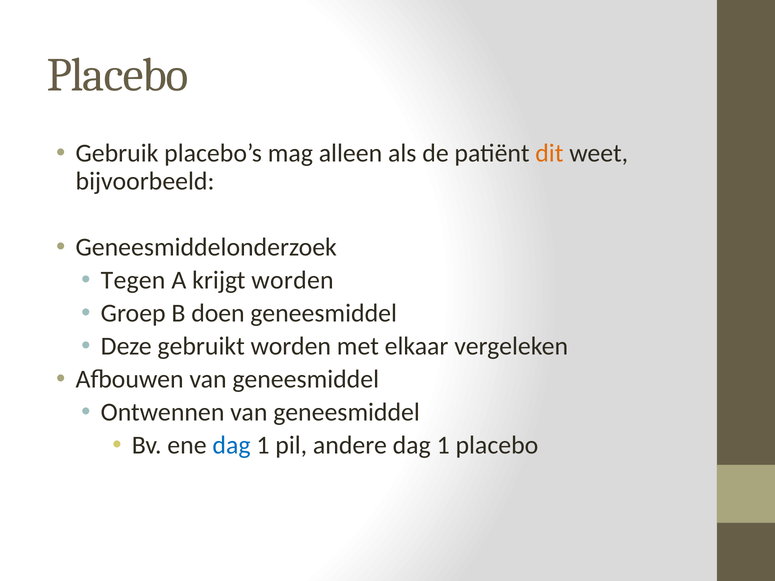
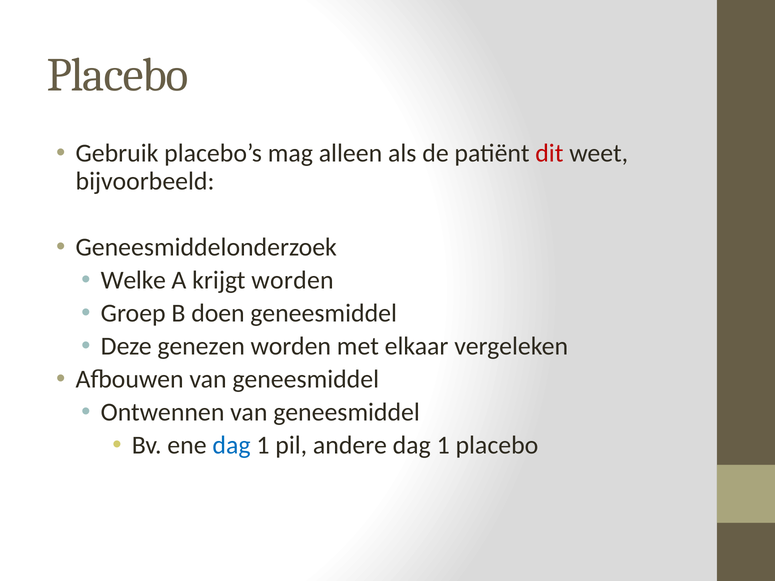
dit colour: orange -> red (549, 153)
Tegen: Tegen -> Welke (133, 280)
gebruikt: gebruikt -> genezen (201, 346)
